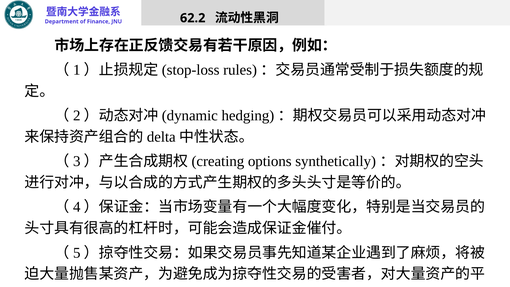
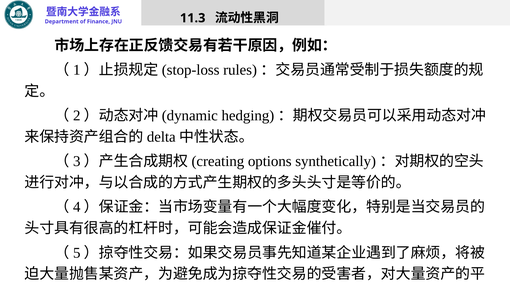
62.2: 62.2 -> 11.3 (193, 18)
